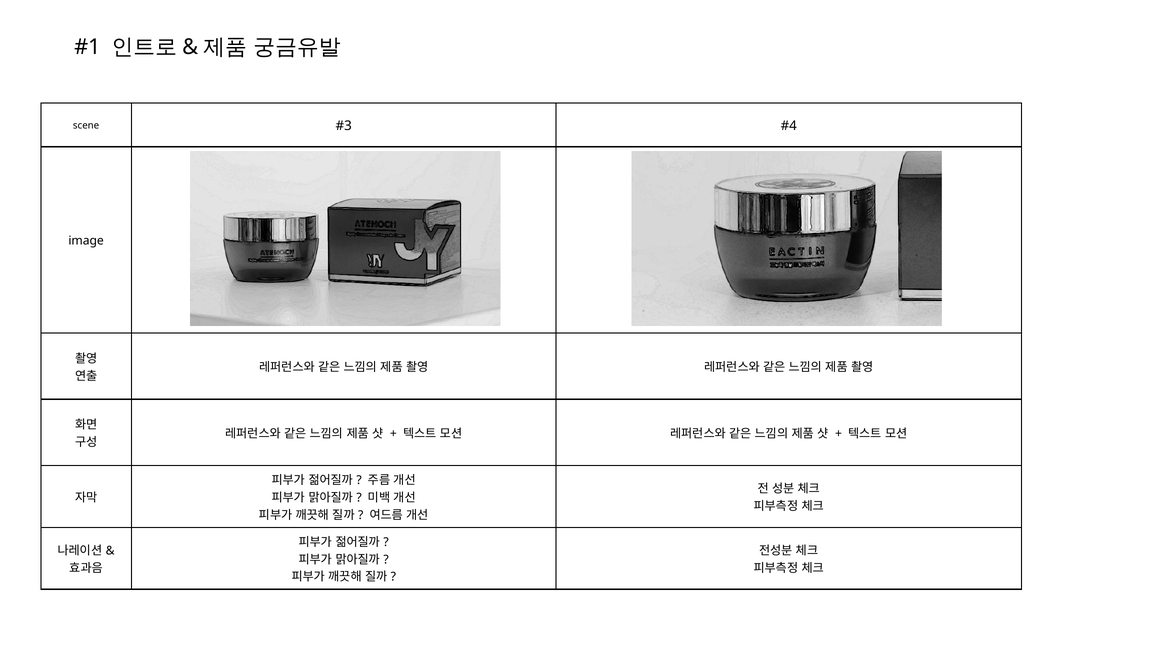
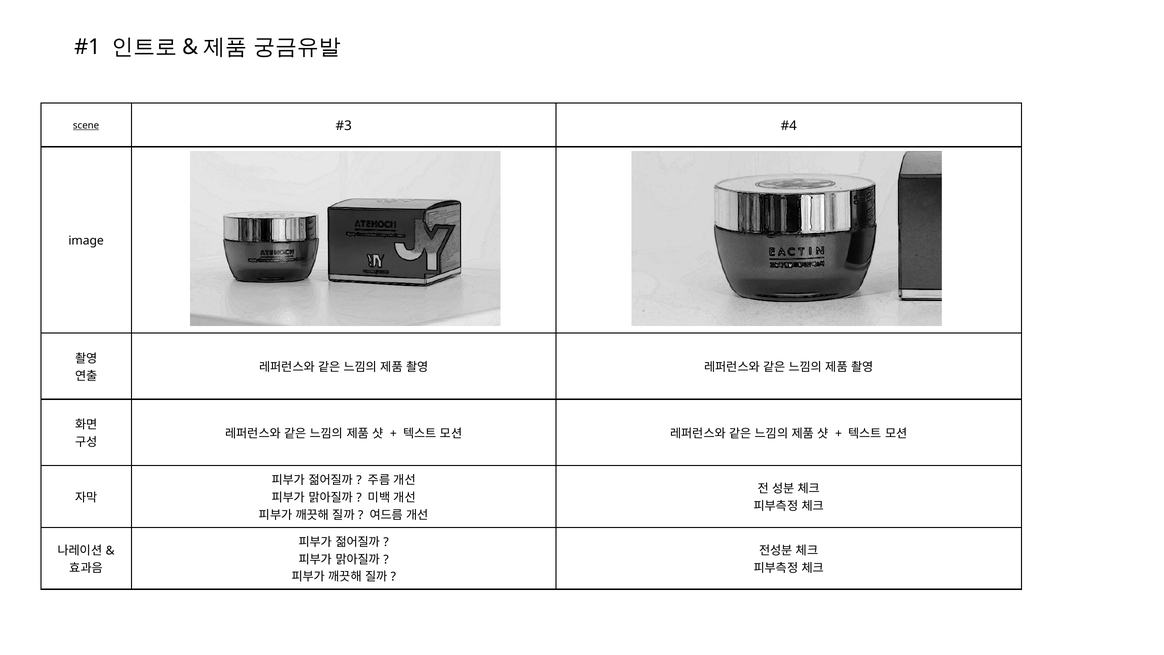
scene underline: none -> present (86, 125)
